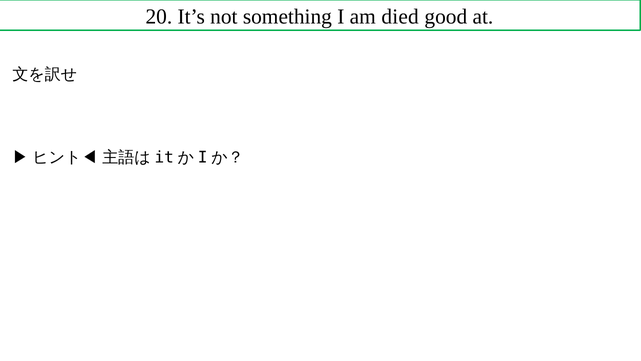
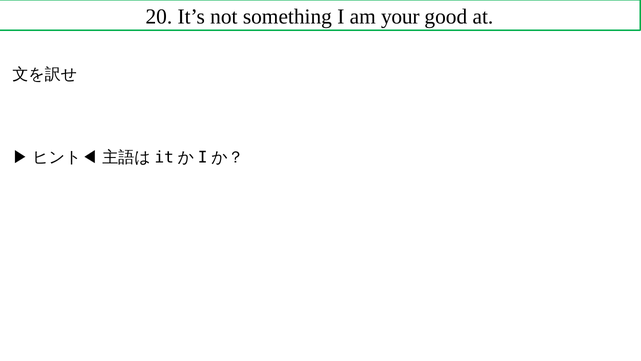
died: died -> your (400, 17)
